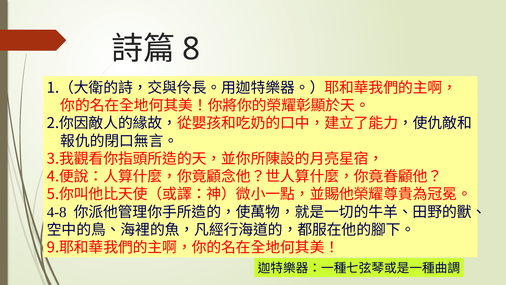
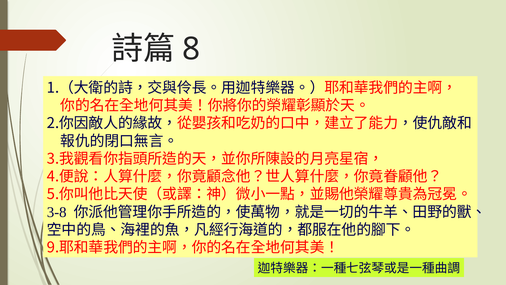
4-8: 4-8 -> 3-8 (57, 212)
